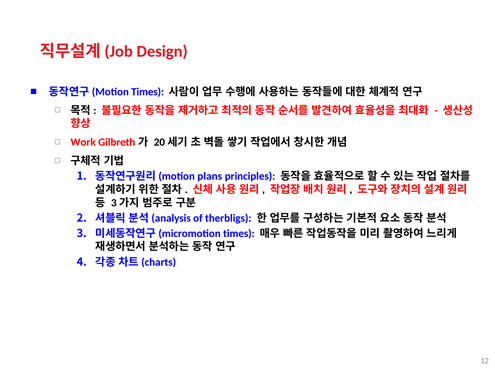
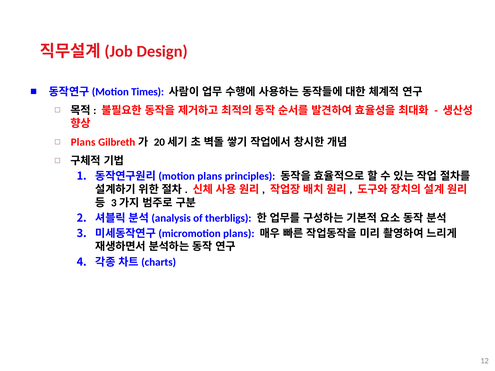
Work: Work -> Plans (83, 142)
times: times -> plans (239, 234)
